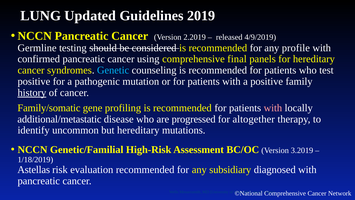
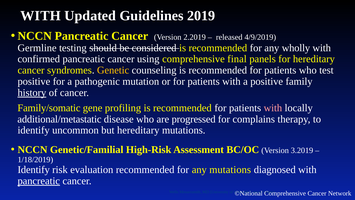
LUNG: LUNG -> WITH (41, 16)
profile: profile -> wholly (296, 48)
Genetic colour: light blue -> yellow (113, 70)
altogether: altogether -> complains (254, 119)
Astellas: Astellas -> Identify (34, 169)
any subsidiary: subsidiary -> mutations (230, 169)
pancreatic underline: none -> present (39, 181)
